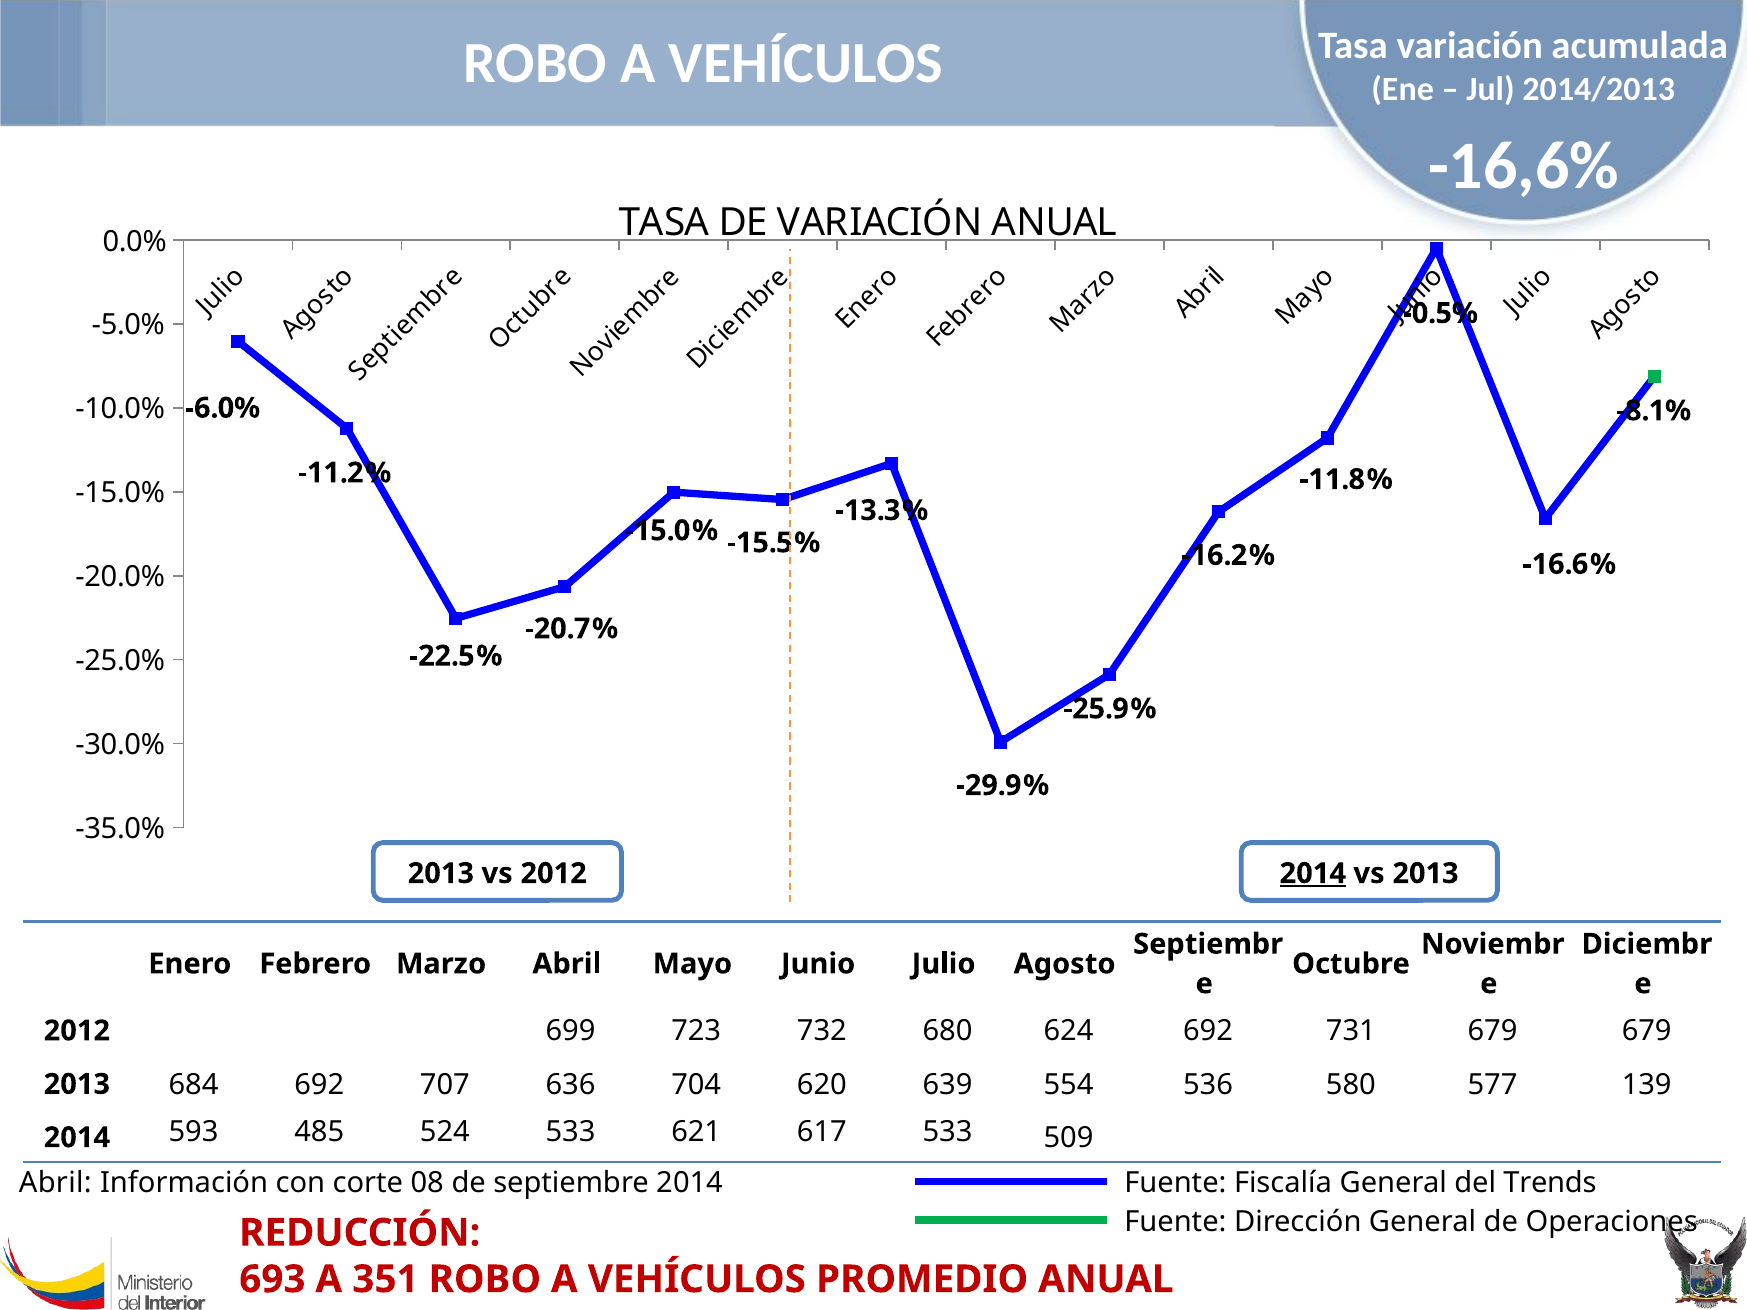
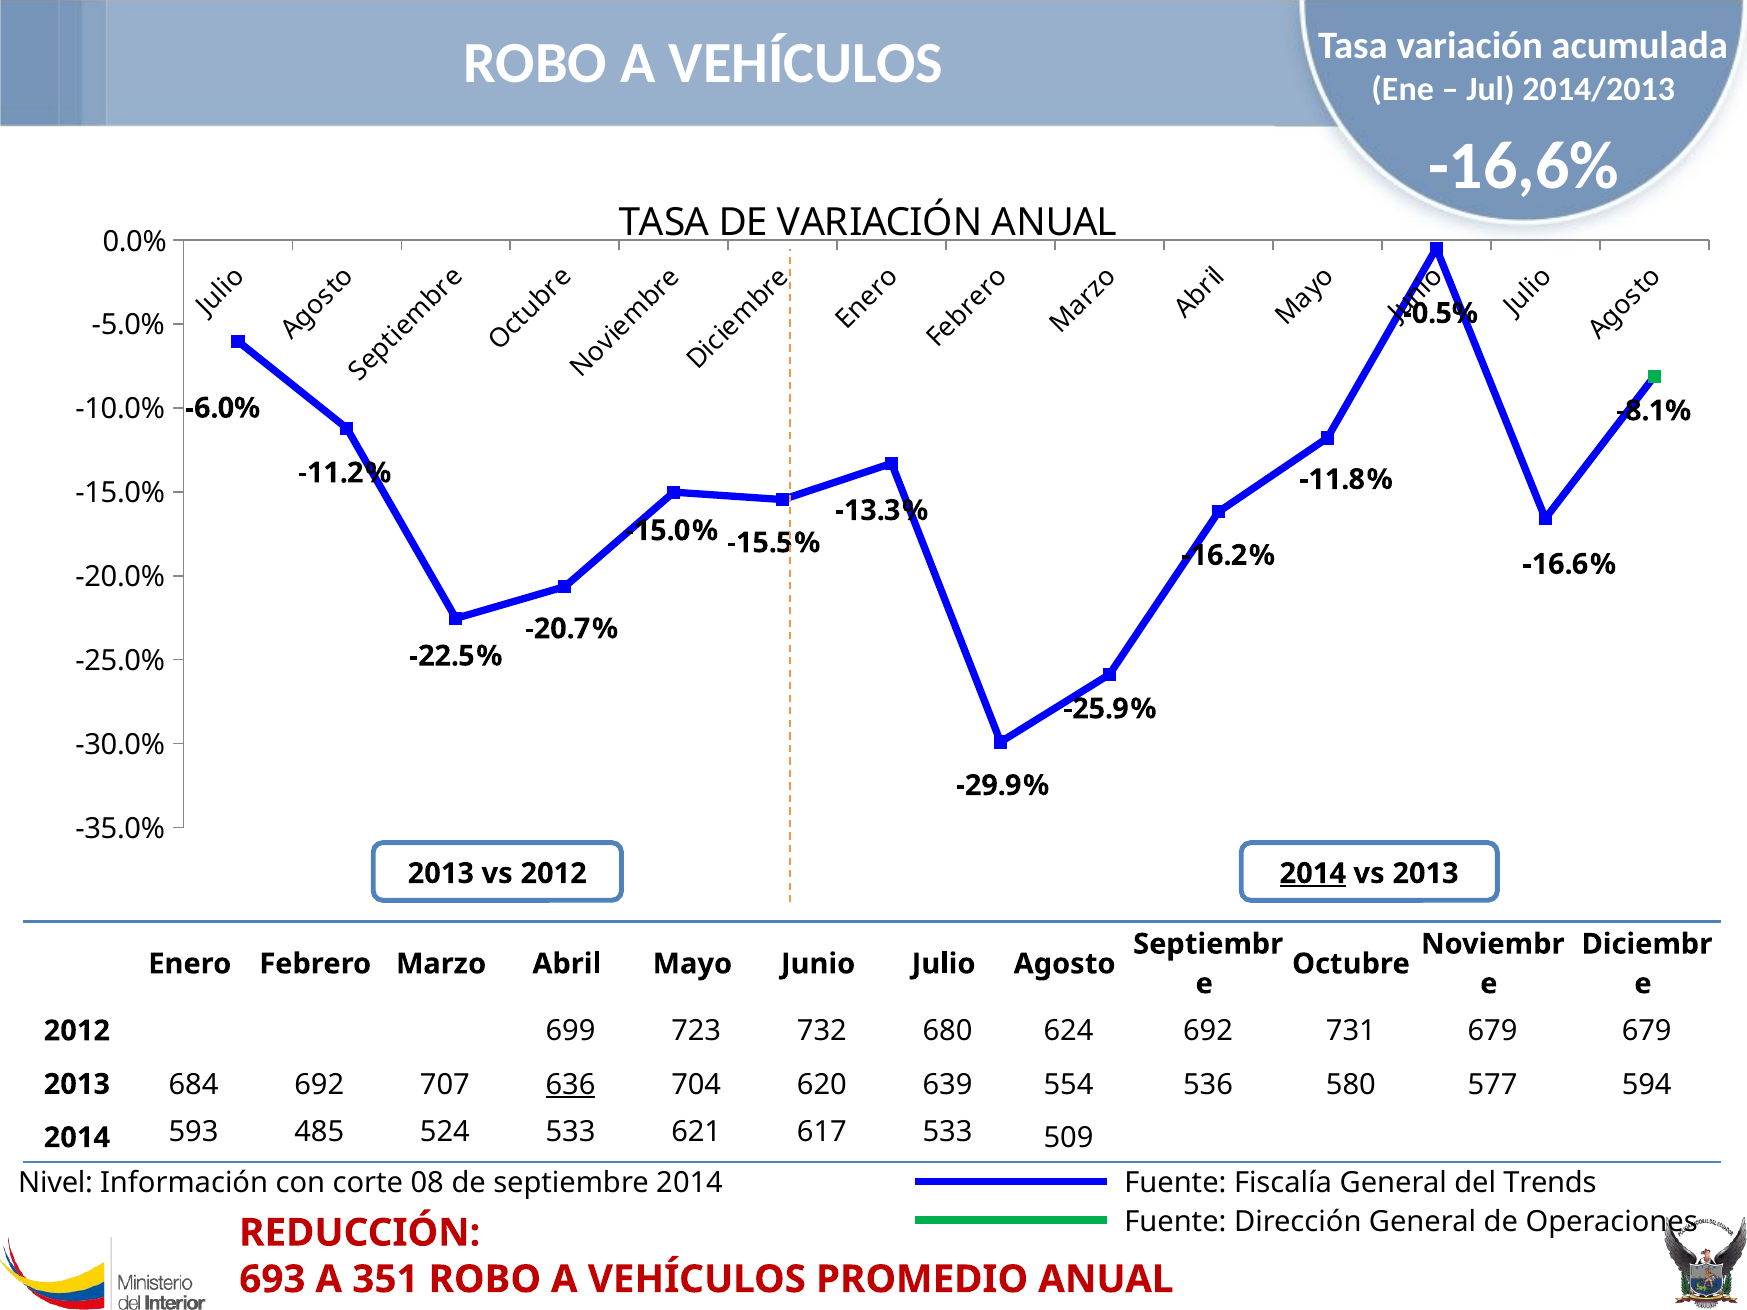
636 underline: none -> present (571, 1085)
139: 139 -> 594 (1647, 1085)
Abril: Abril -> Nivel (56, 1184)
